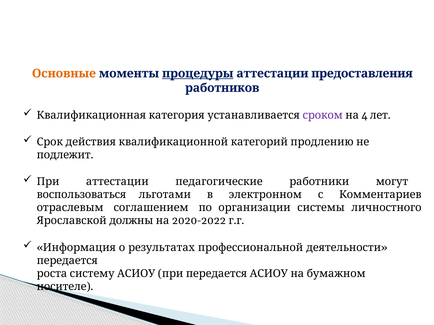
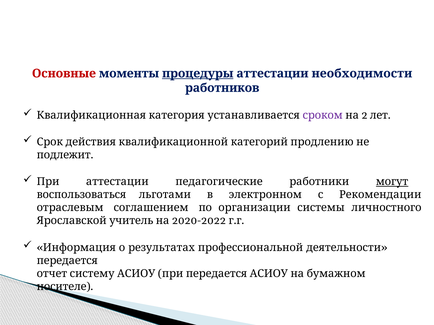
Основные colour: orange -> red (64, 74)
предоставления: предоставления -> необходимости (362, 74)
4: 4 -> 2 (364, 115)
могут underline: none -> present (392, 182)
Комментариев: Комментариев -> Рекомендации (380, 195)
должны: должны -> учитель (131, 221)
роста: роста -> отчет (52, 274)
